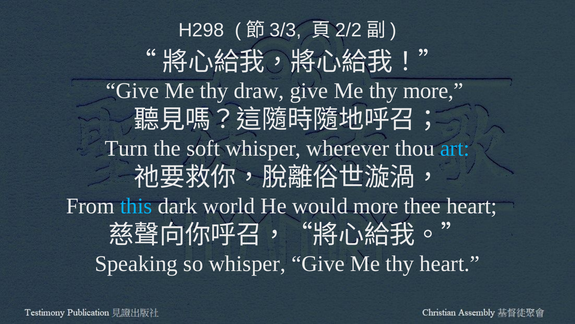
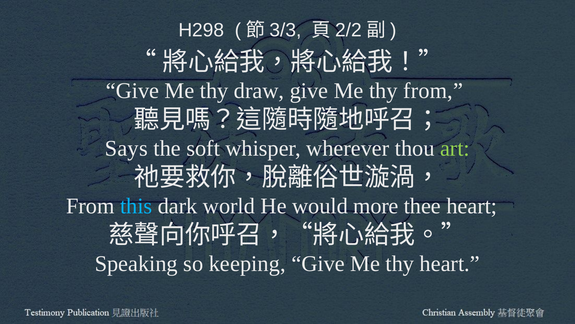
thy more: more -> from (433, 91)
Turn: Turn -> Says (126, 148)
art colour: light blue -> light green (455, 148)
so whisper: whisper -> keeping (247, 263)
